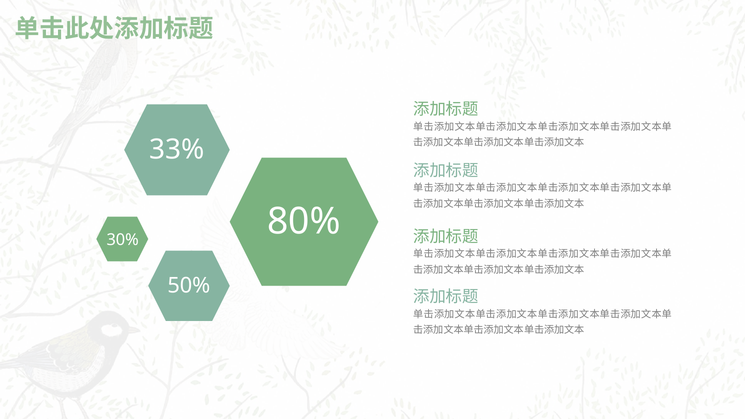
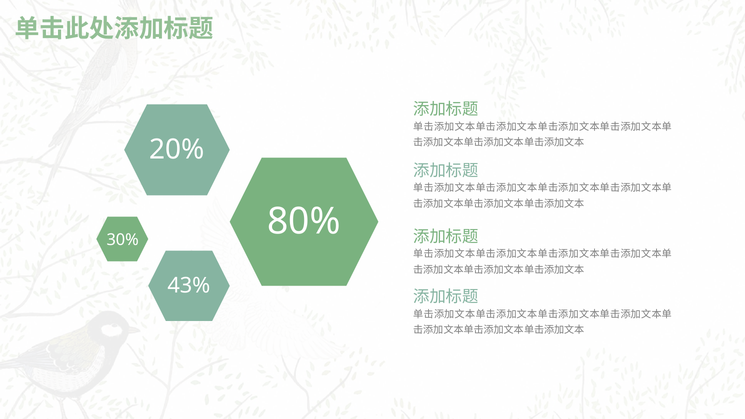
33%: 33% -> 20% (177, 149)
50%: 50% -> 43% (189, 286)
